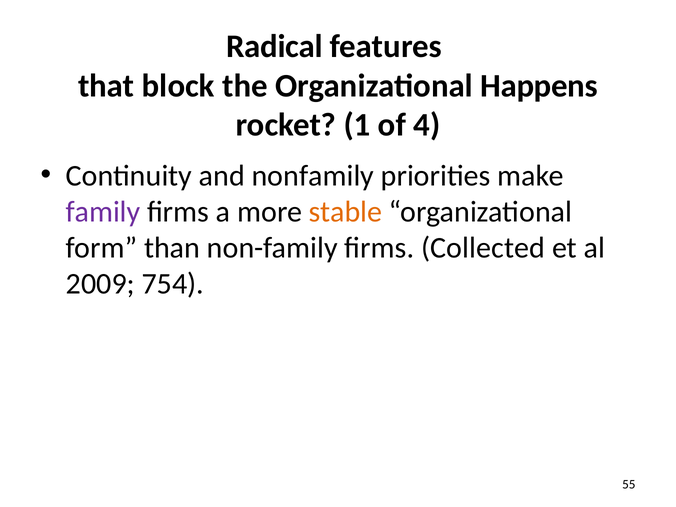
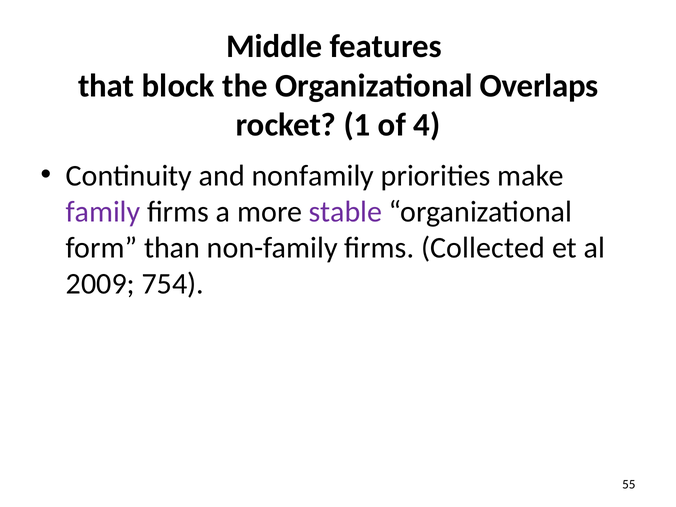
Radical: Radical -> Middle (274, 46)
Happens: Happens -> Overlaps (539, 86)
stable colour: orange -> purple (345, 212)
